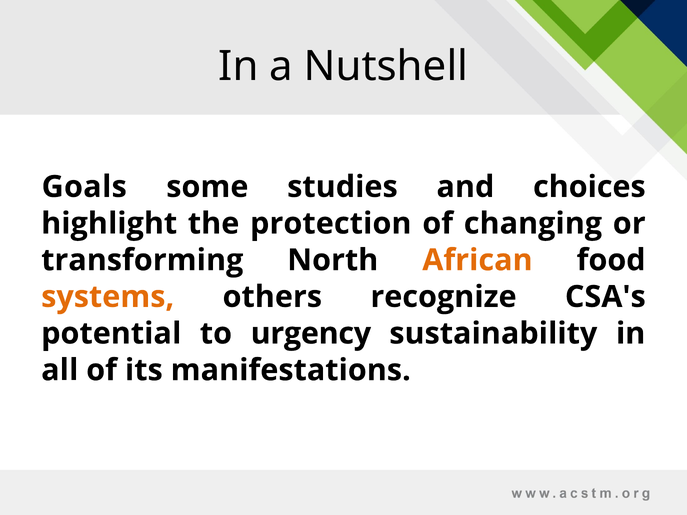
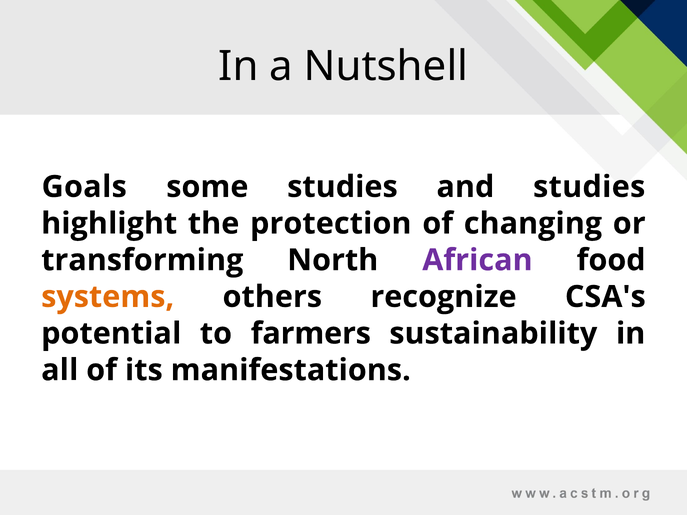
and choices: choices -> studies (589, 187)
African colour: orange -> purple (477, 260)
urgency: urgency -> farmers (311, 334)
